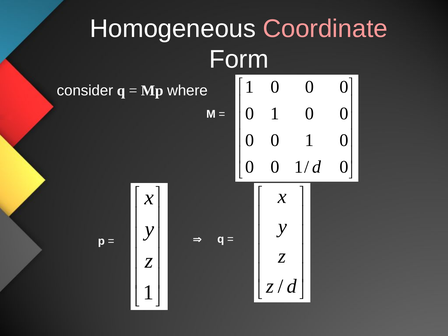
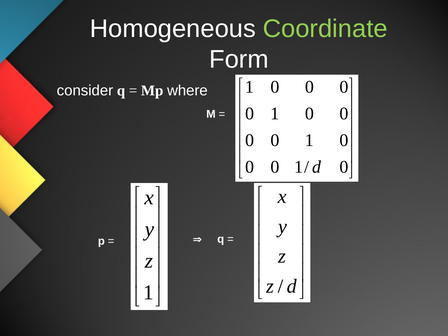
Coordinate colour: pink -> light green (325, 29)
